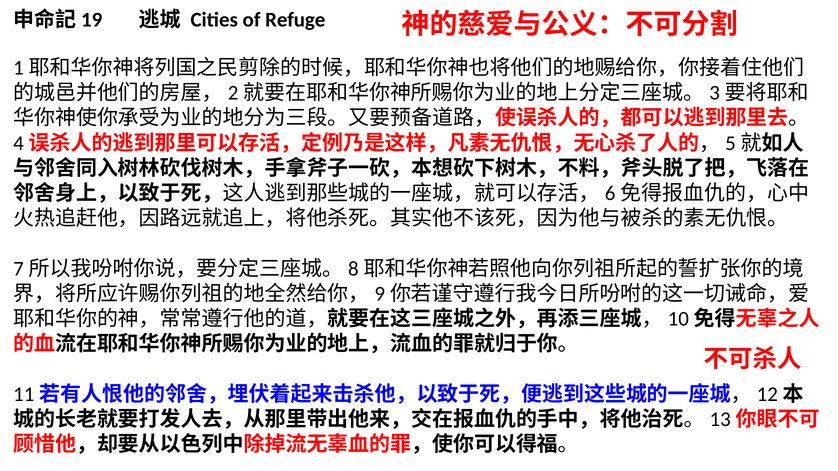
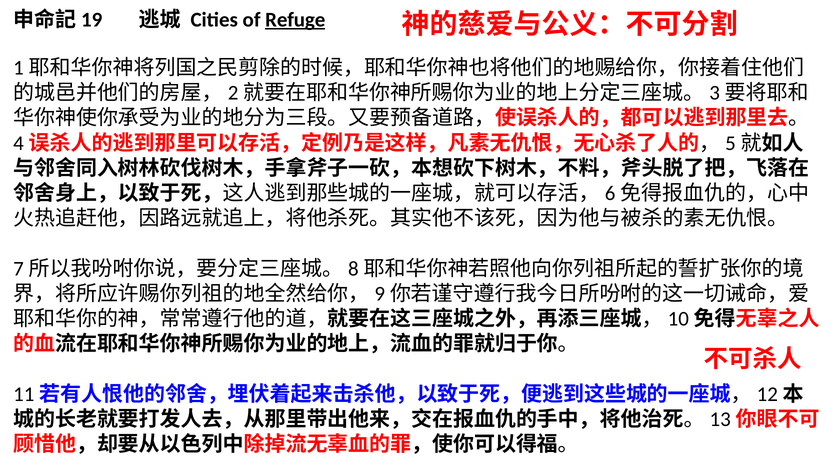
Refuge underline: none -> present (295, 20)
